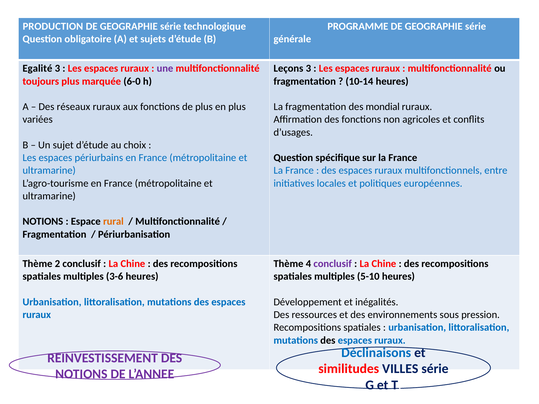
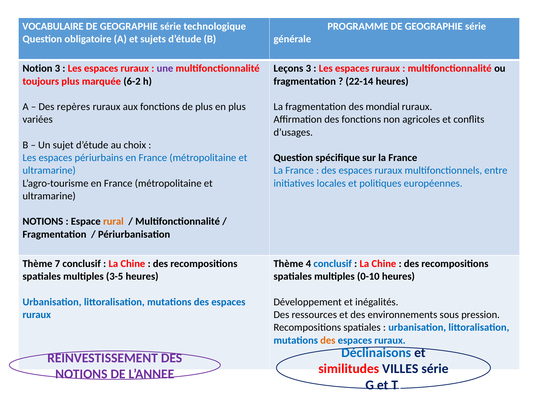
PRODUCTION: PRODUCTION -> VOCABULAIRE (53, 26)
Egalité: Egalité -> Notion (37, 69)
6-0: 6-0 -> 6-2 (132, 81)
10-14: 10-14 -> 22-14 (359, 81)
réseaux: réseaux -> repères (73, 107)
2: 2 -> 7 (57, 264)
conclusif colour: purple -> blue (333, 264)
3-6: 3-6 -> 3-5 (115, 277)
5-10: 5-10 -> 0-10 (368, 277)
des colour: black -> orange (328, 340)
